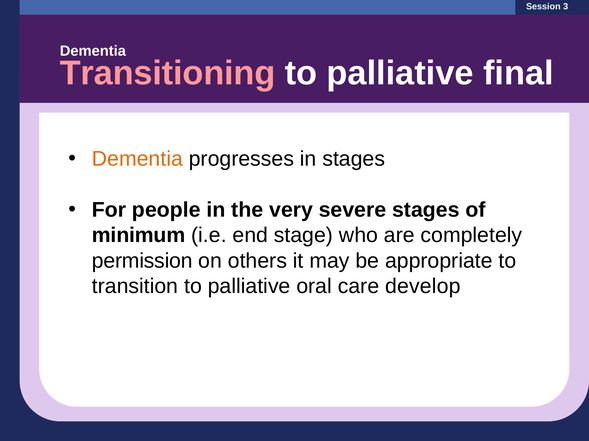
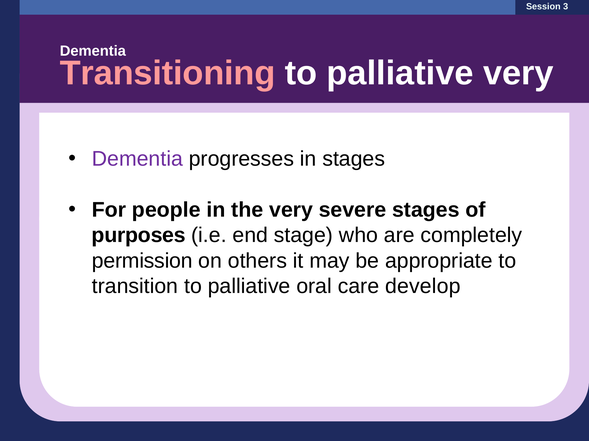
palliative final: final -> very (518, 73)
Dementia colour: orange -> purple (137, 159)
minimum: minimum -> purposes (139, 236)
